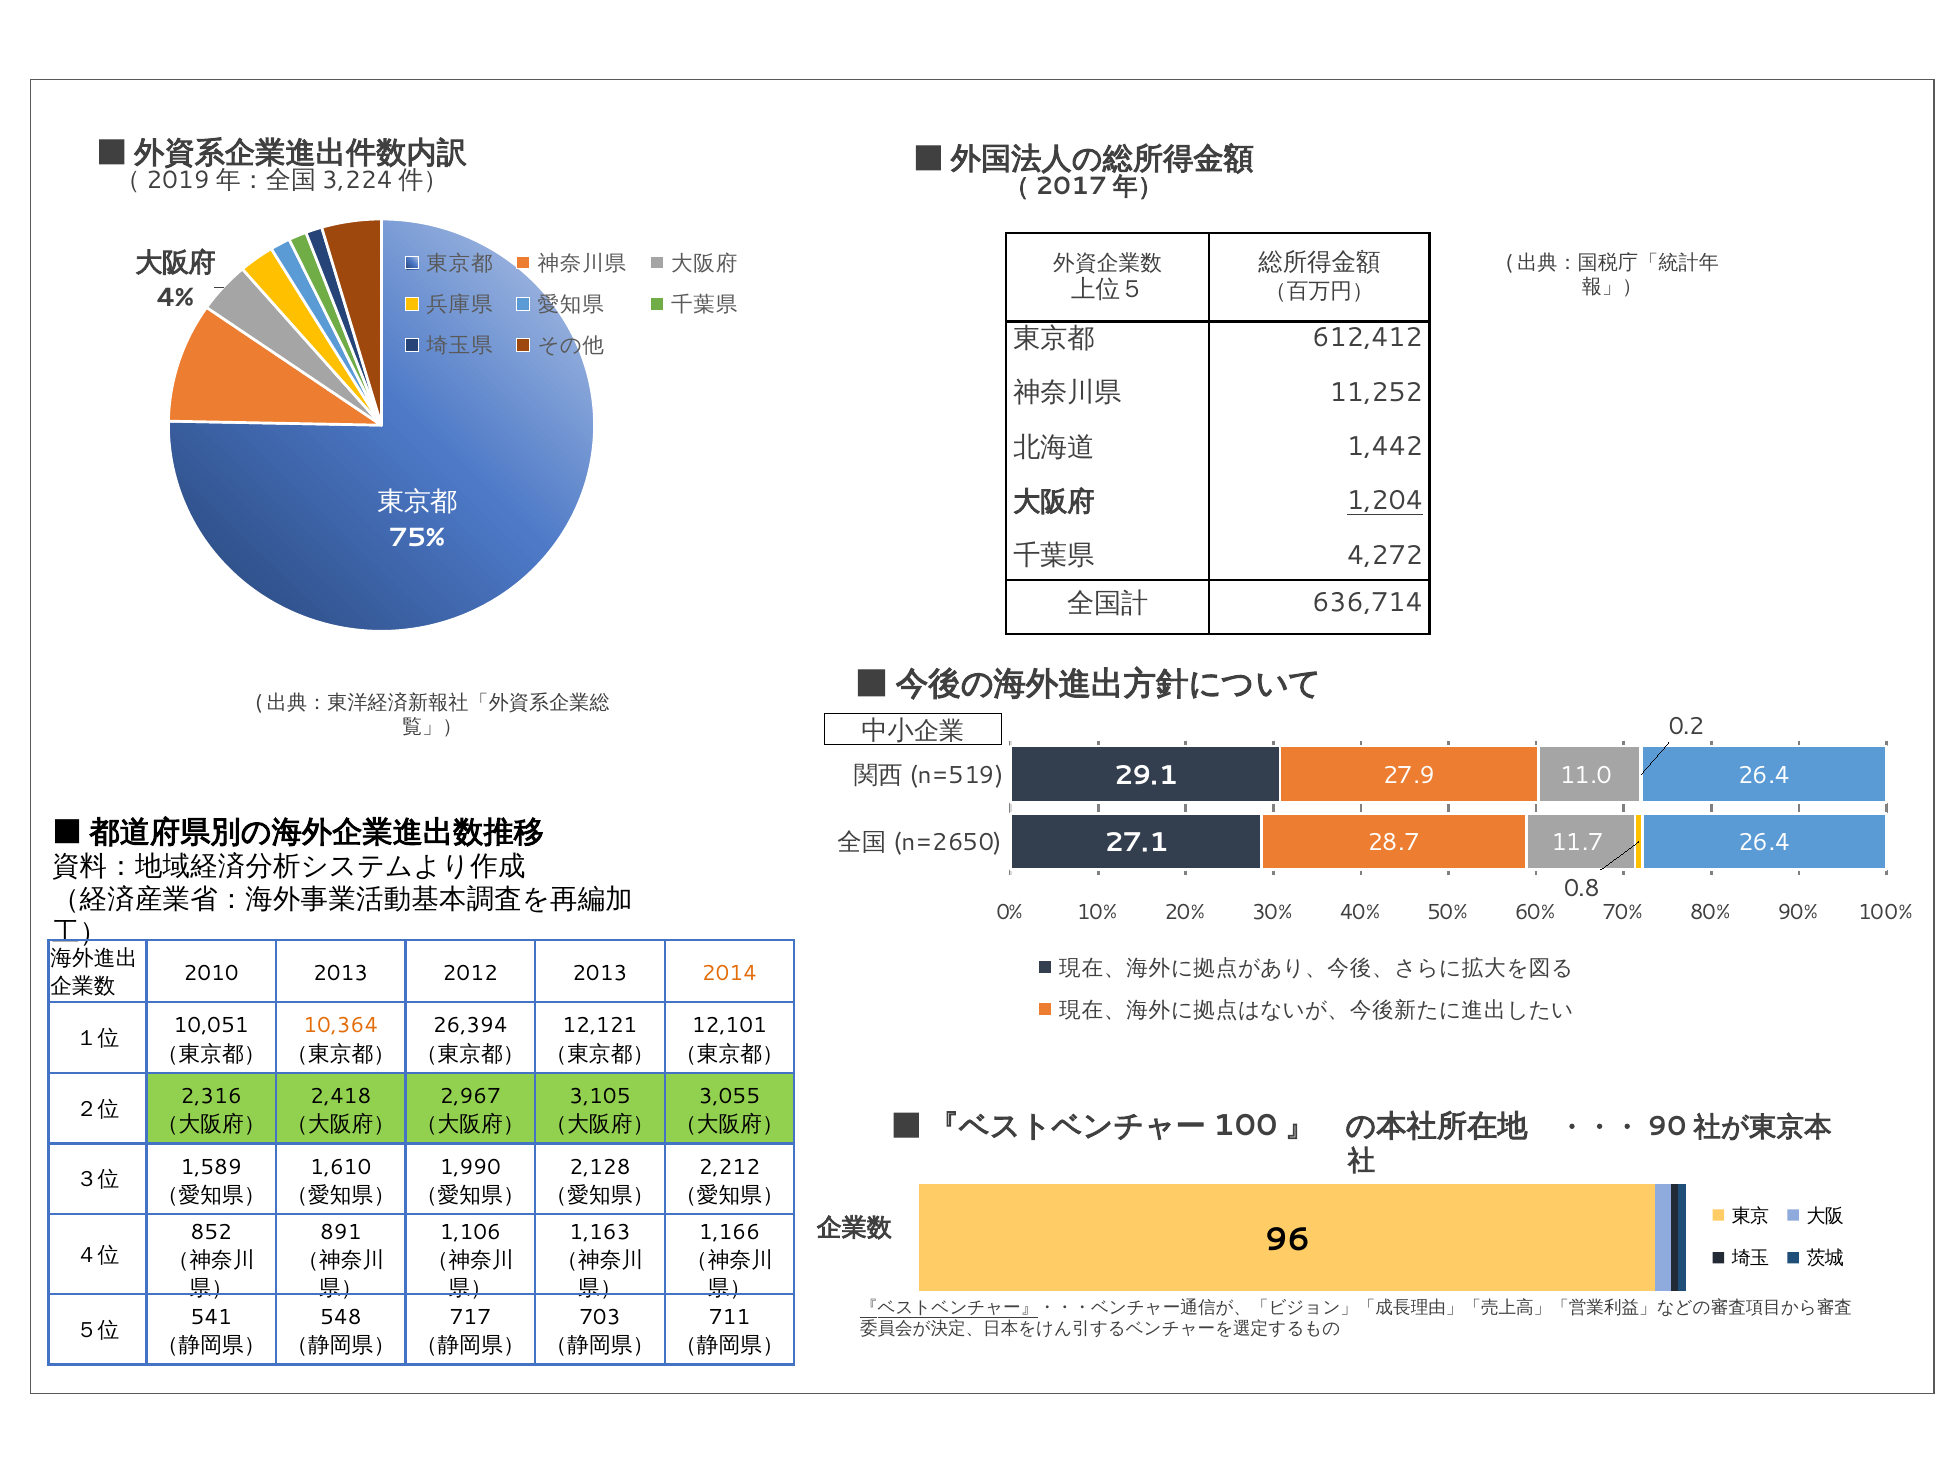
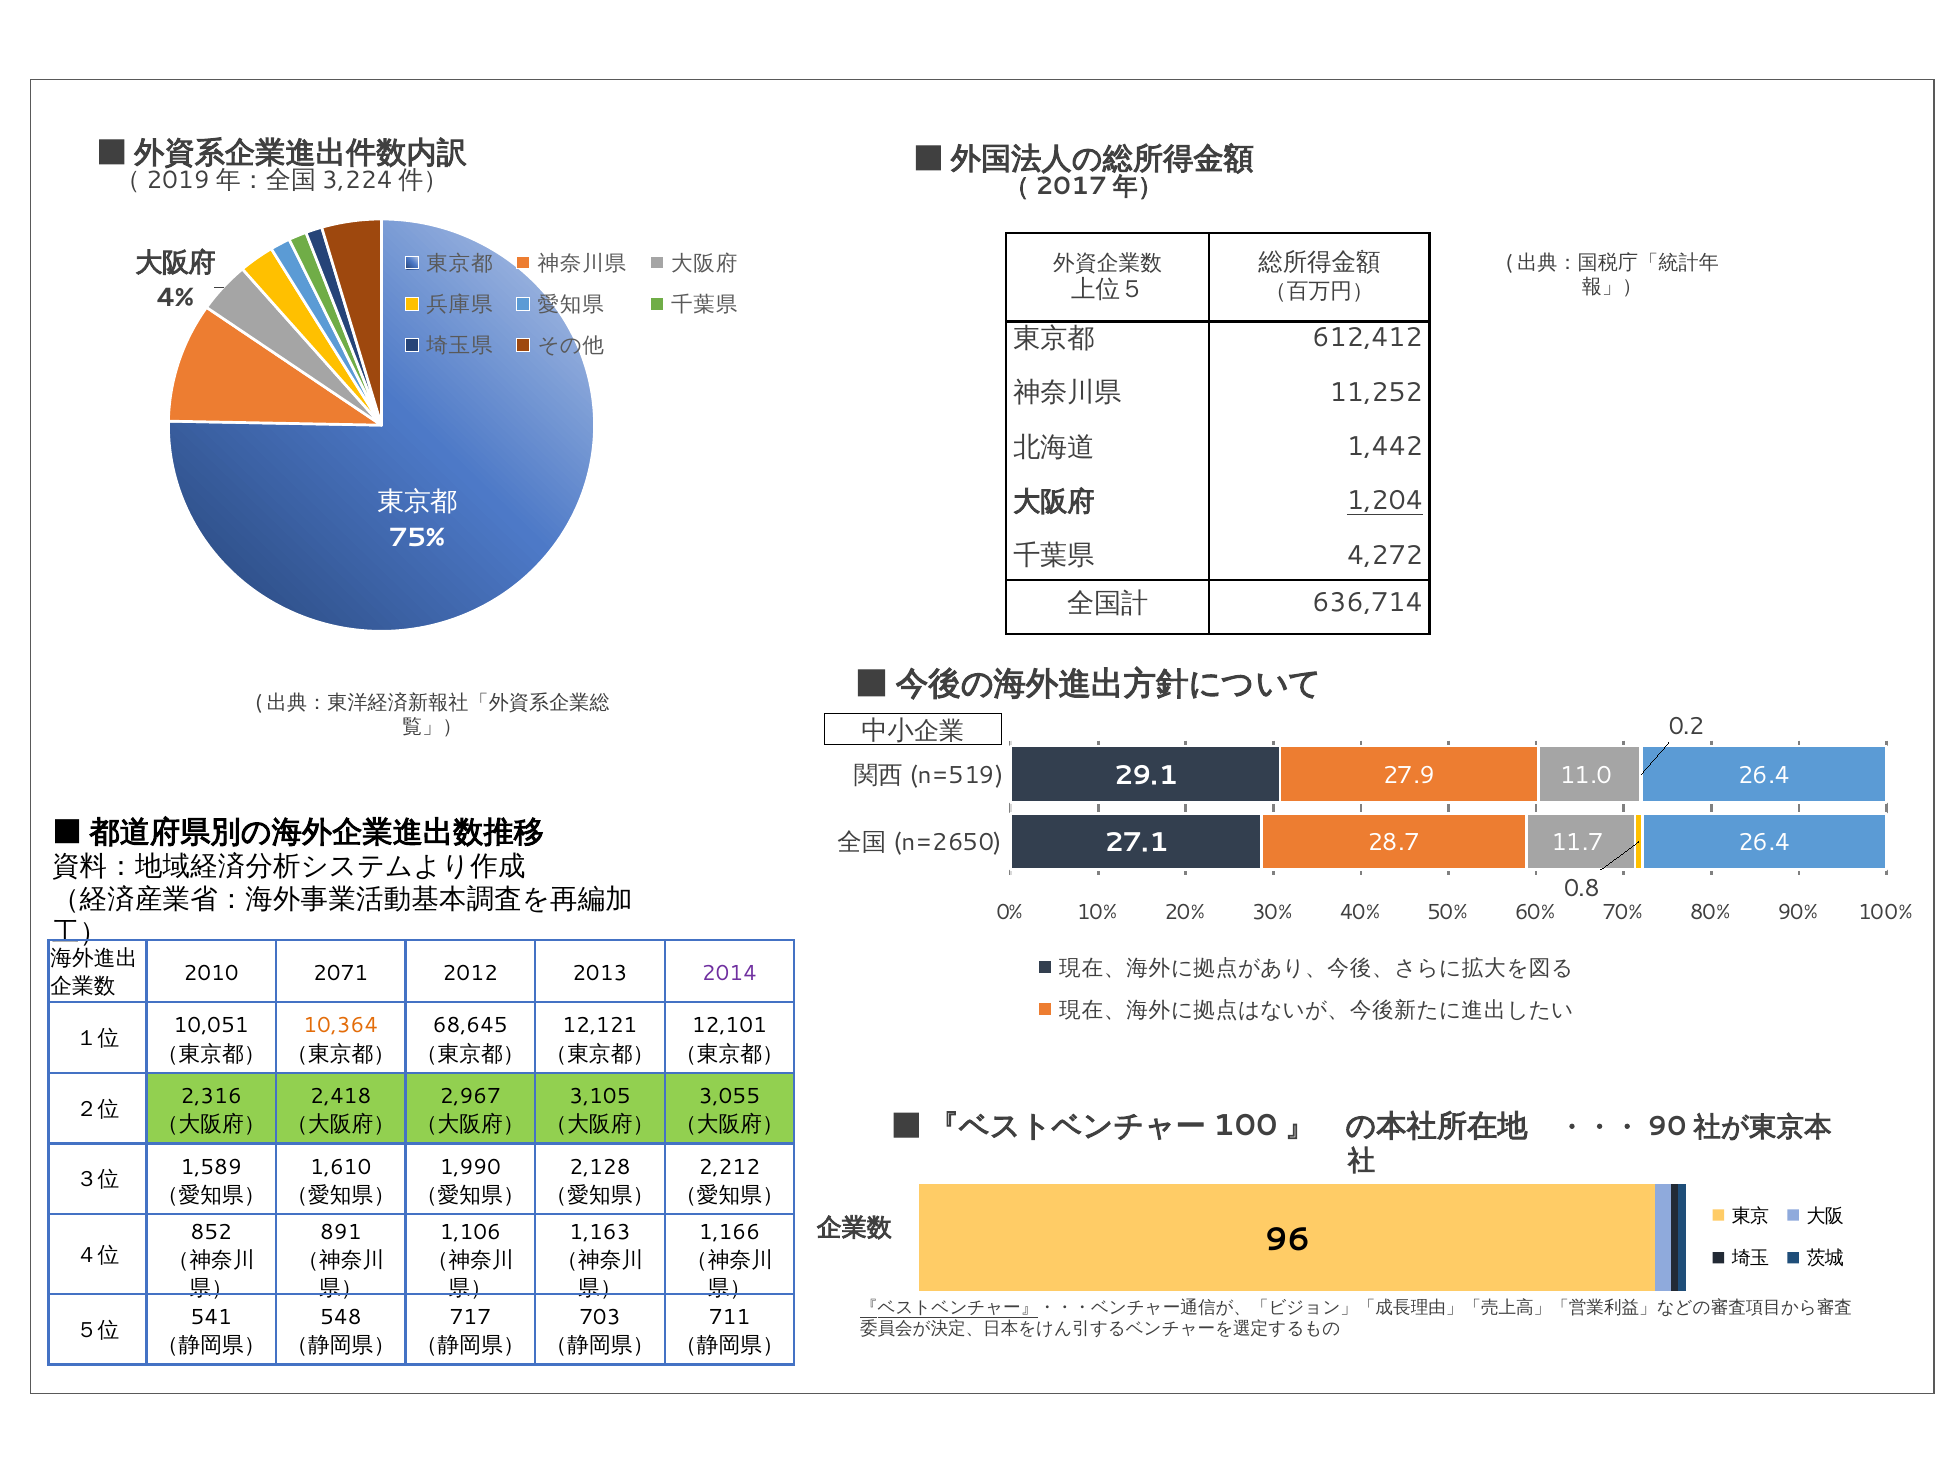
2010 2013: 2013 -> 2071 (341, 973)
2014 colour: orange -> purple (729, 973)
26,394: 26,394 -> 68,645 (470, 1026)
